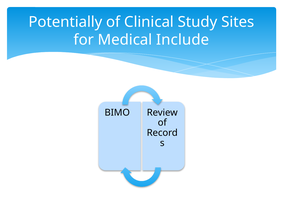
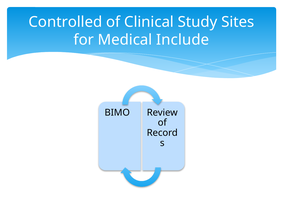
Potentially: Potentially -> Controlled (65, 22)
